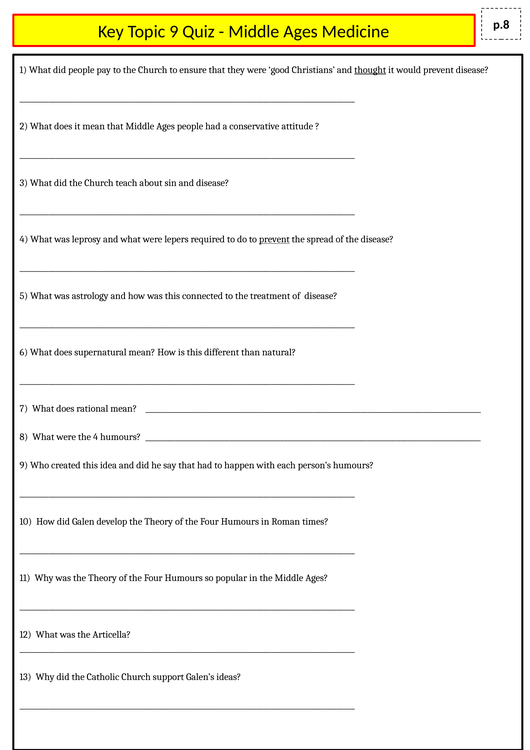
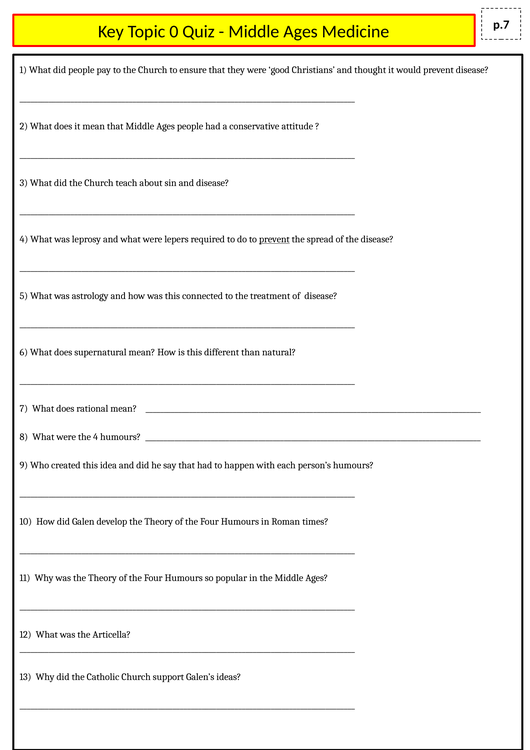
p.8: p.8 -> p.7 (501, 25)
Topic 9: 9 -> 0 (174, 32)
thought underline: present -> none (370, 70)
